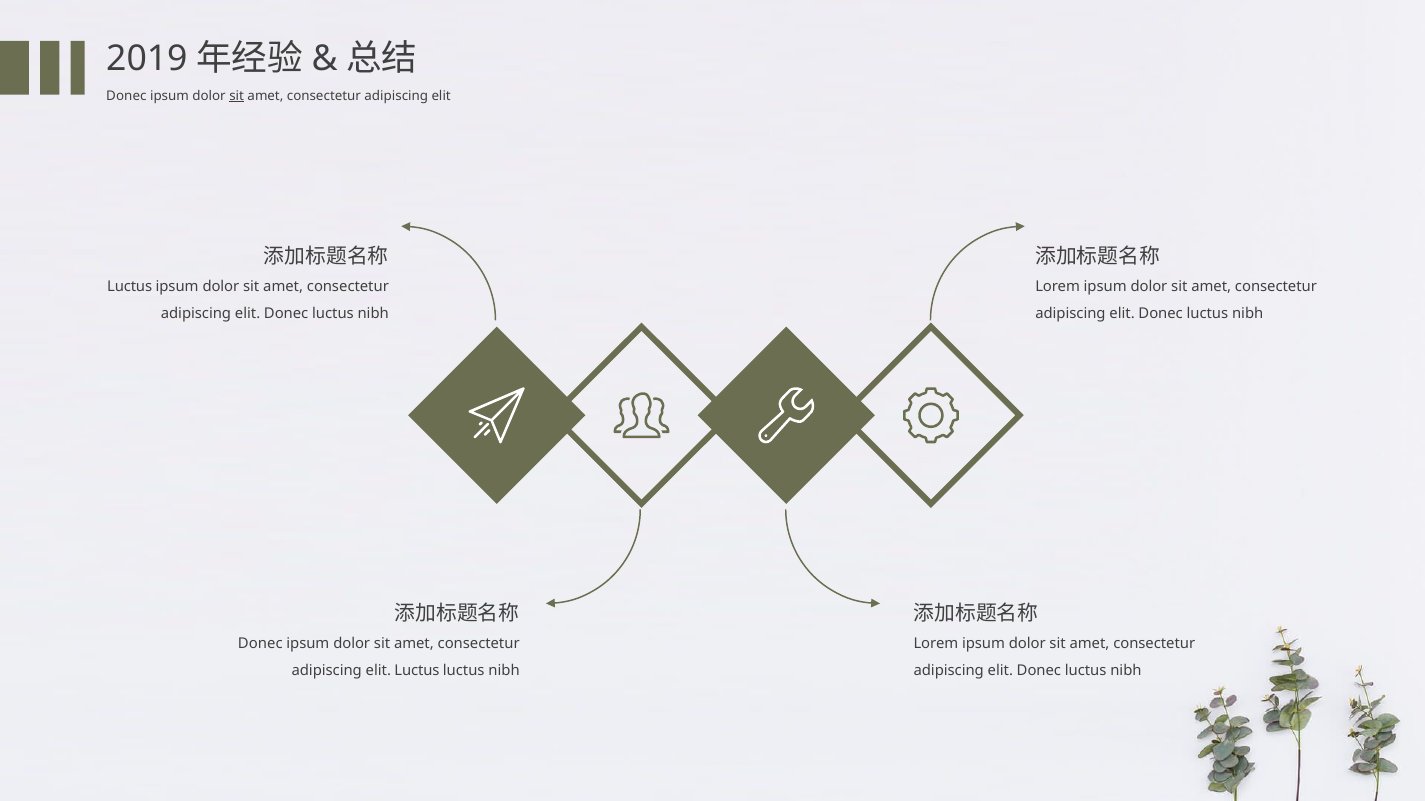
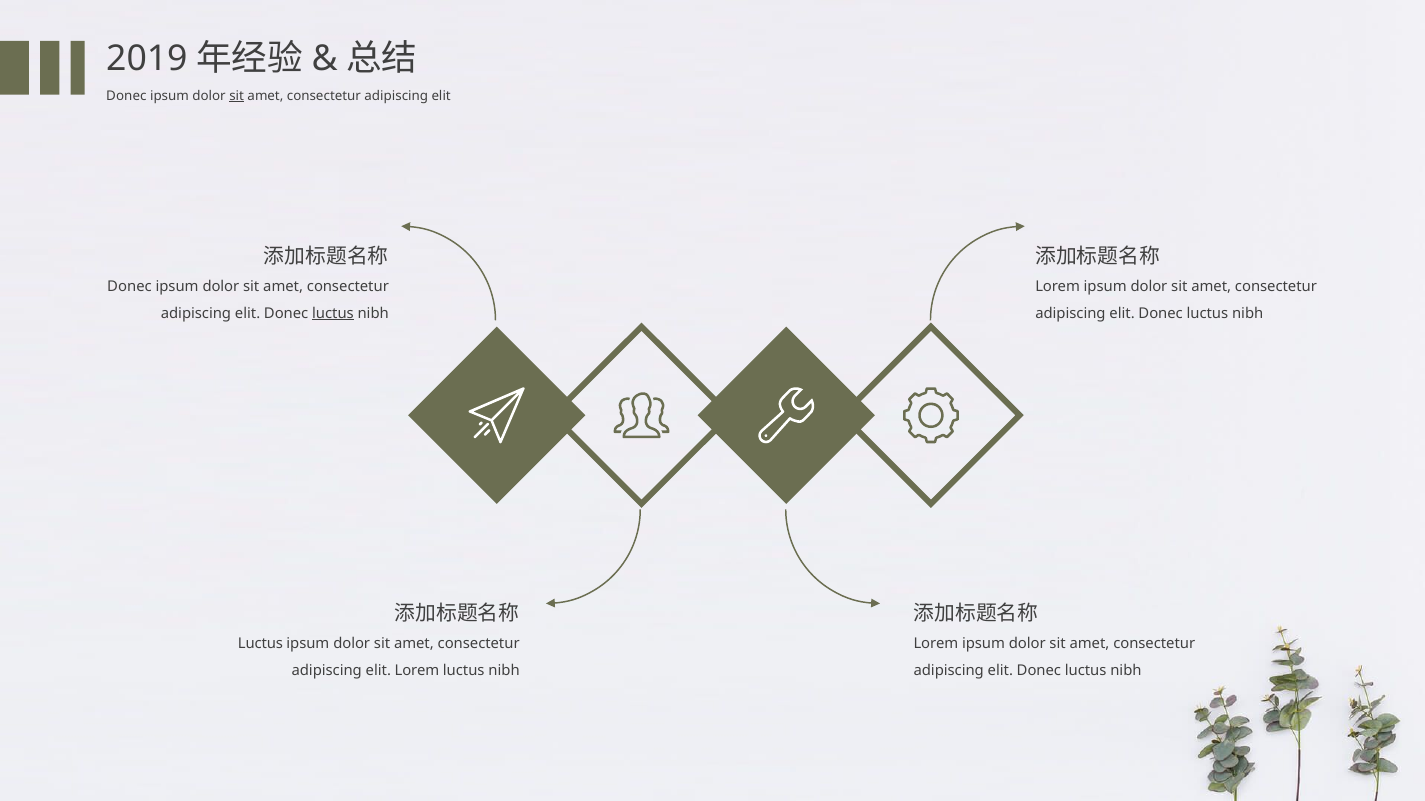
Luctus: Luctus -> Donec (130, 287)
luctus underline: none -> present (333, 314)
Donec: Donec -> Luctus (260, 644)
elit Luctus: Luctus -> Lorem (417, 671)
